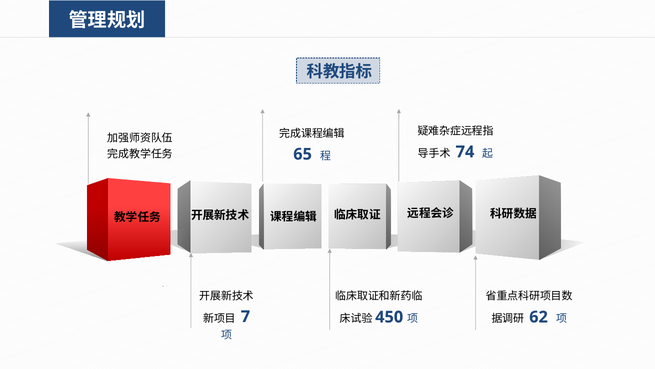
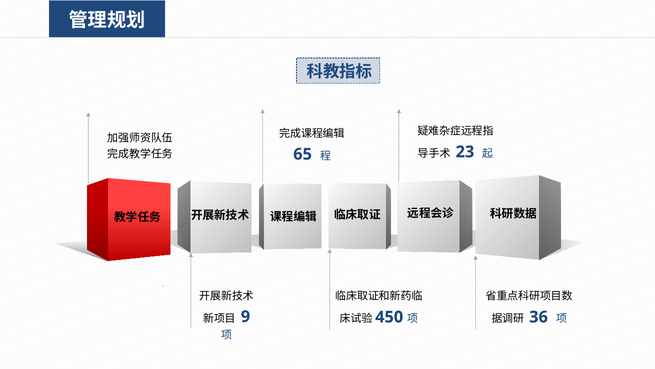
74: 74 -> 23 (465, 152)
7: 7 -> 9 (245, 316)
62: 62 -> 36 (539, 317)
